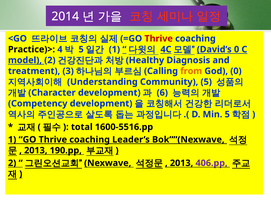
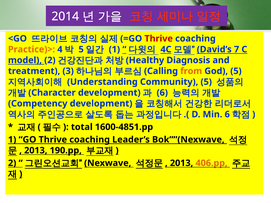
Practice)> colour: black -> orange (32, 49)
0: 0 -> 7 (237, 49)
God 0: 0 -> 5 (236, 71)
Min 5: 5 -> 6 (227, 114)
1600-5516.pp: 1600-5516.pp -> 1600-4851.pp (124, 127)
406.pp colour: purple -> orange (212, 163)
